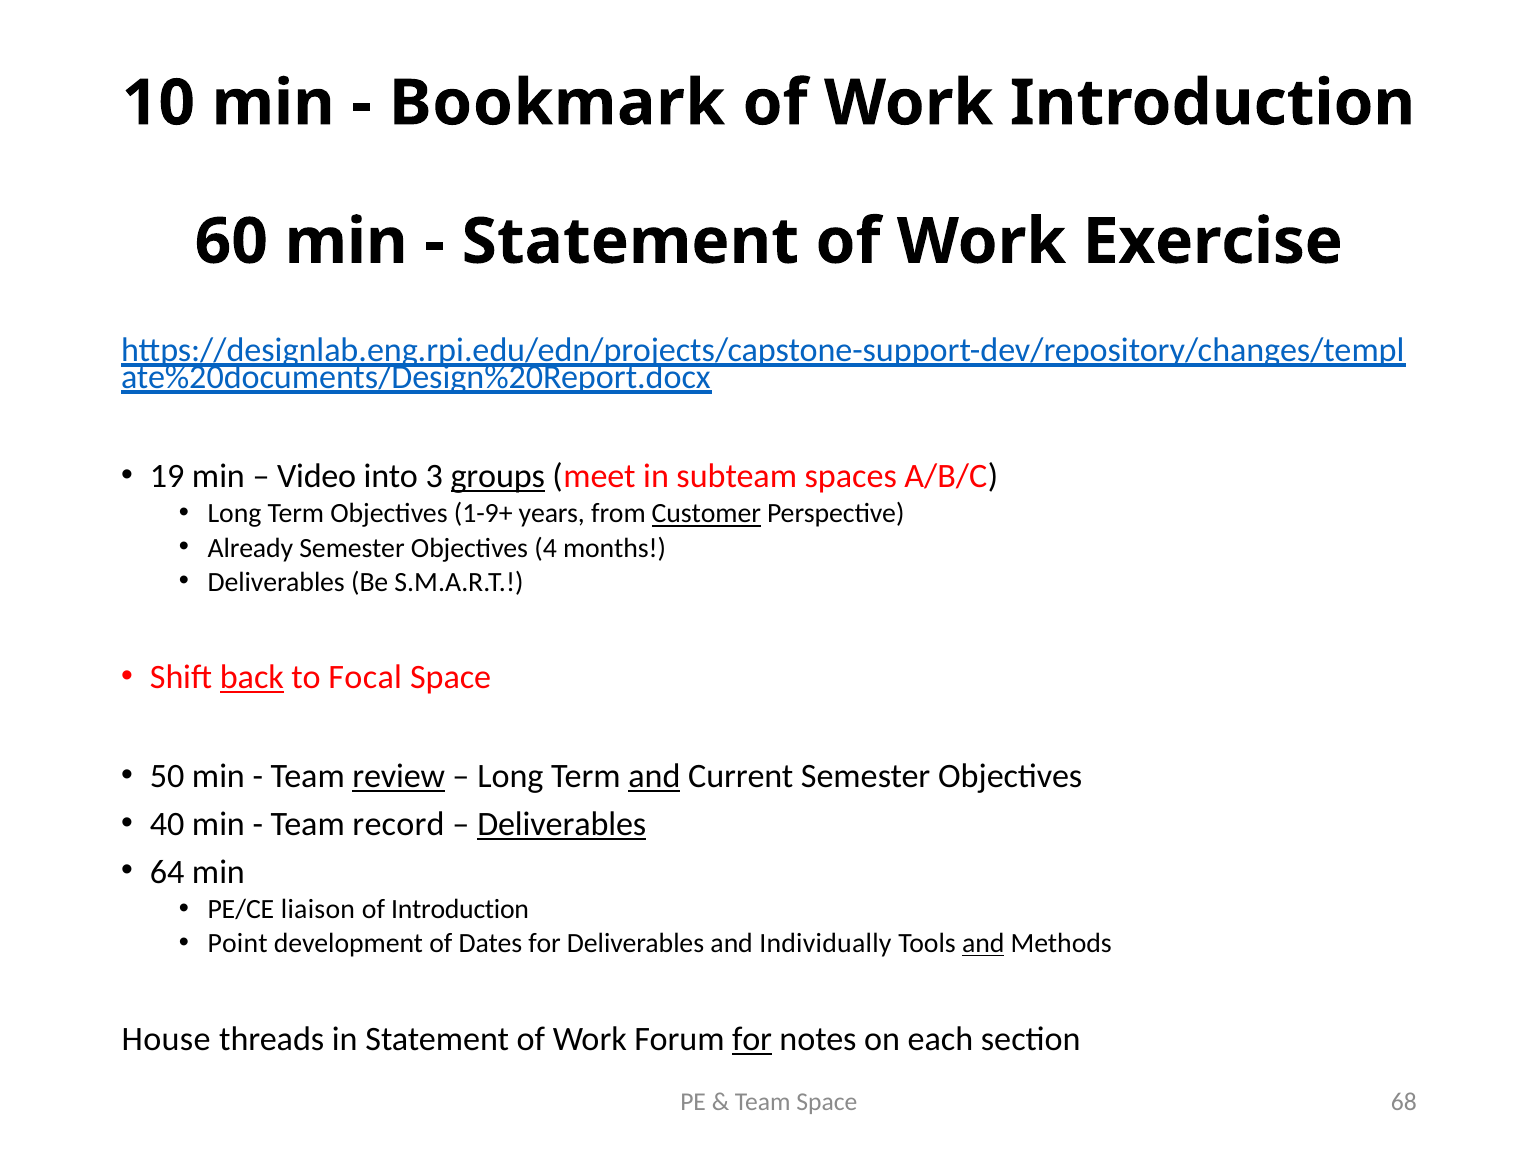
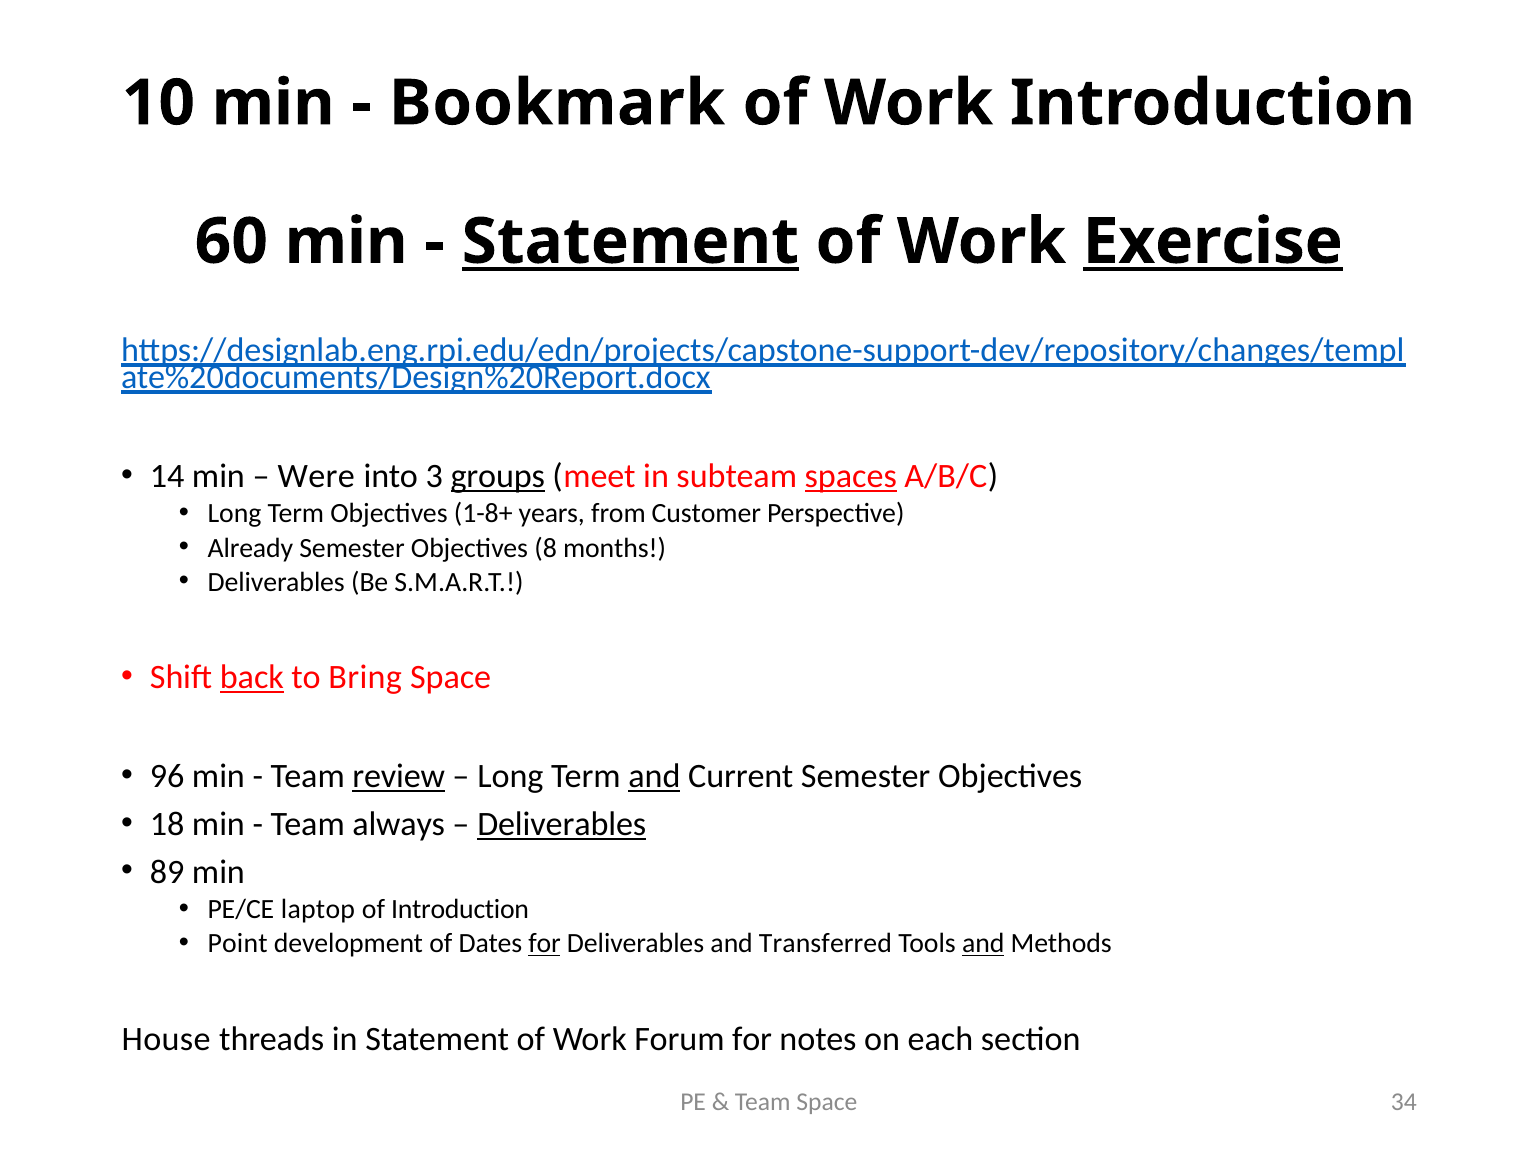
Statement underline: none -> present (630, 242)
Exercise underline: none -> present (1213, 242)
19: 19 -> 14 (167, 476)
Video: Video -> Were (316, 476)
spaces underline: none -> present (851, 476)
1-9+: 1-9+ -> 1-8+ (483, 514)
Customer underline: present -> none (706, 514)
4: 4 -> 8 (546, 548)
Focal: Focal -> Bring (365, 677)
50: 50 -> 96 (167, 776)
40: 40 -> 18 (167, 824)
record: record -> always (399, 824)
64: 64 -> 89 (167, 871)
liaison: liaison -> laptop (318, 909)
for underline: none -> present (545, 943)
Individually: Individually -> Transferred (825, 943)
for underline: present -> none (752, 1039)
68: 68 -> 34 (1404, 1101)
